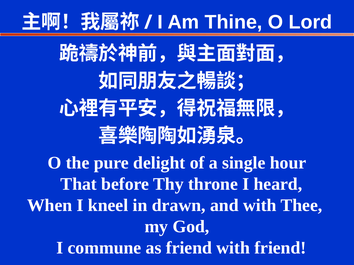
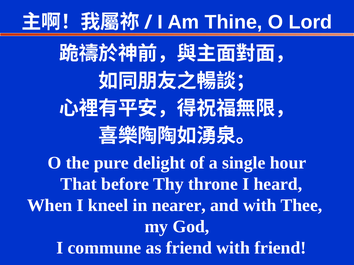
drawn: drawn -> nearer (179, 206)
